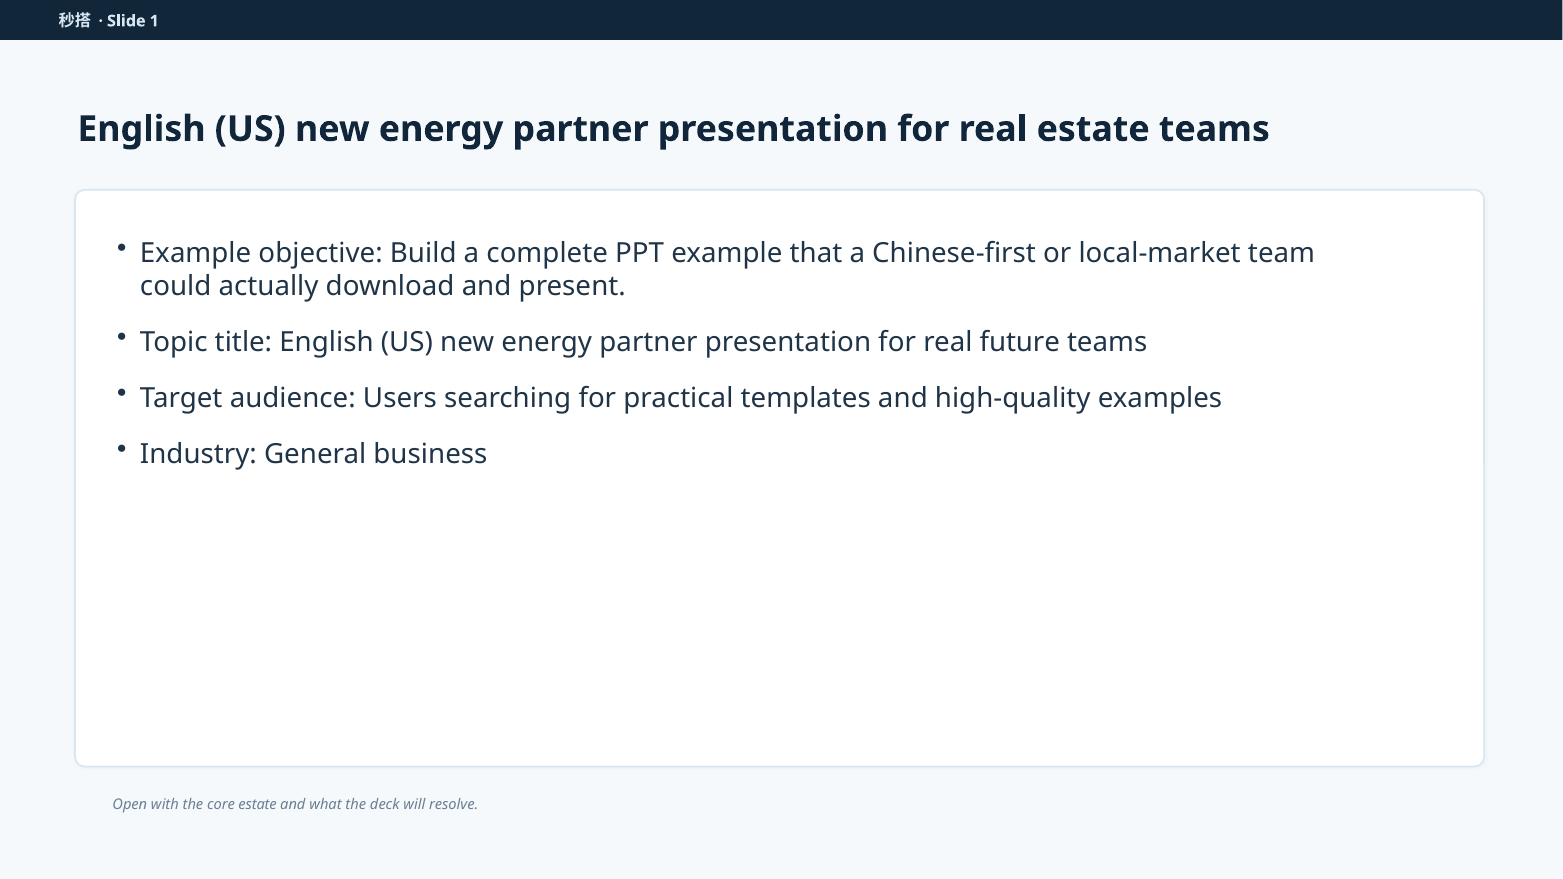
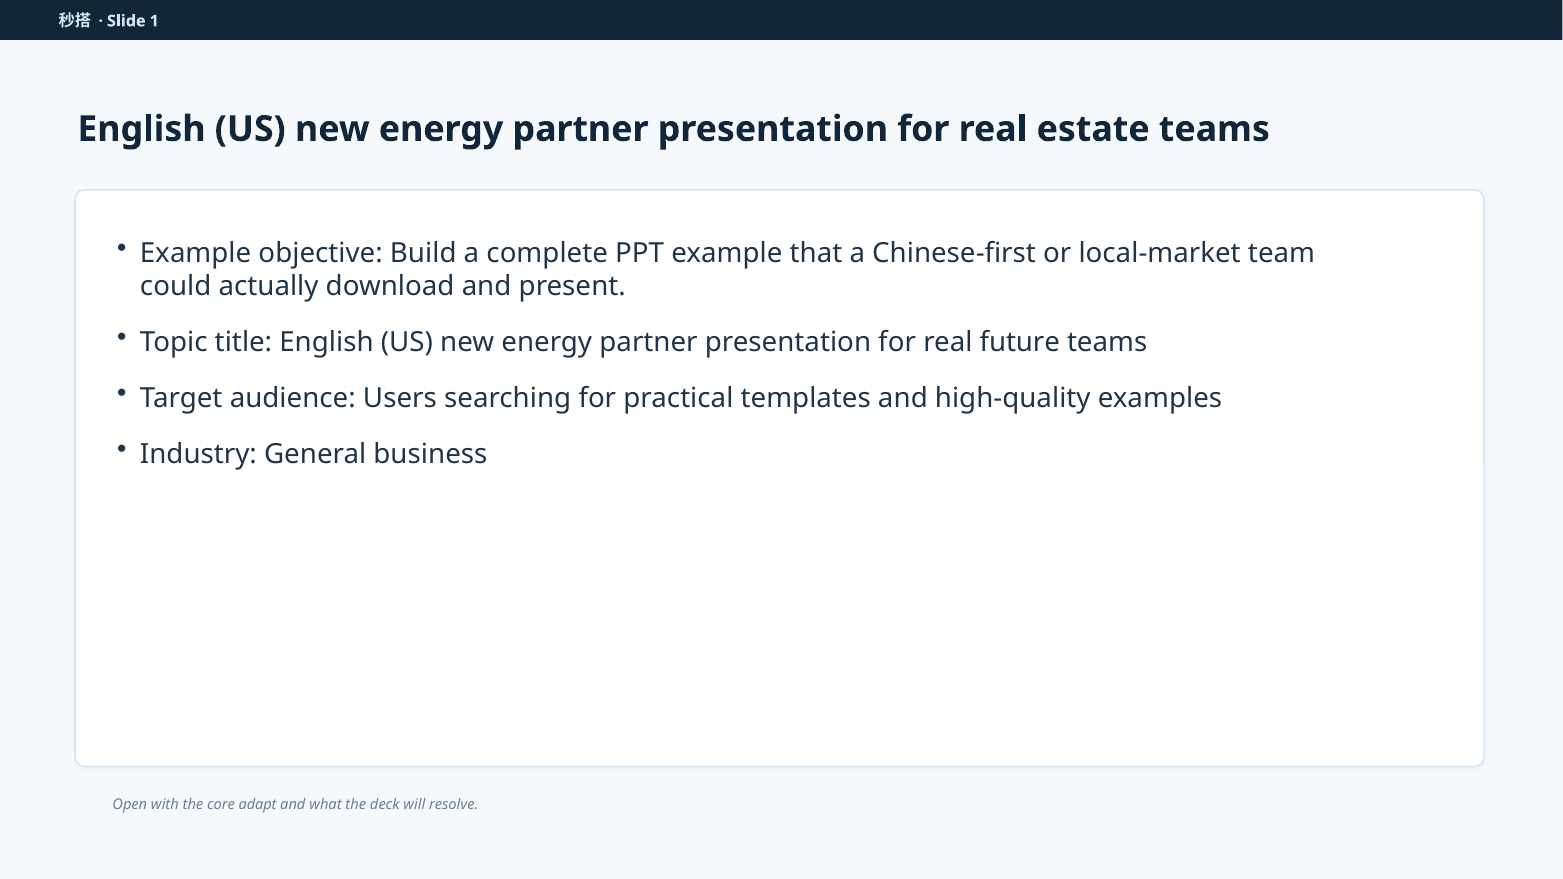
core estate: estate -> adapt (258, 805)
